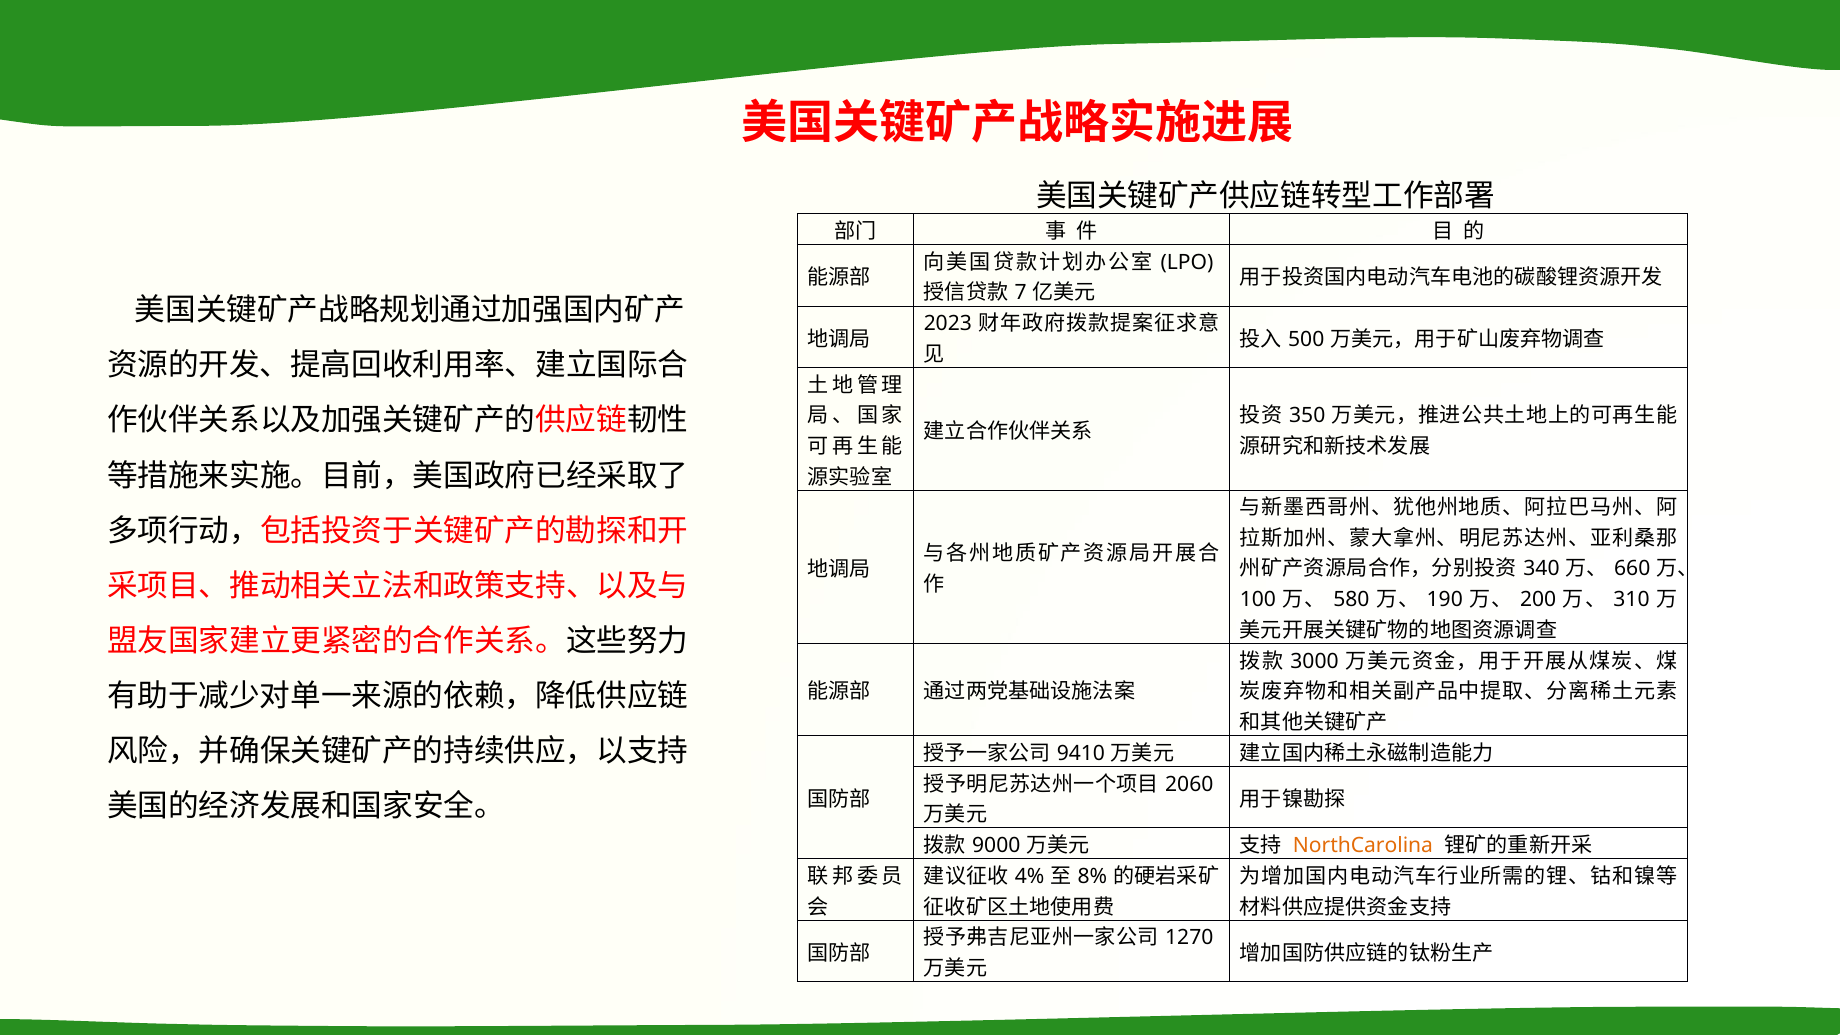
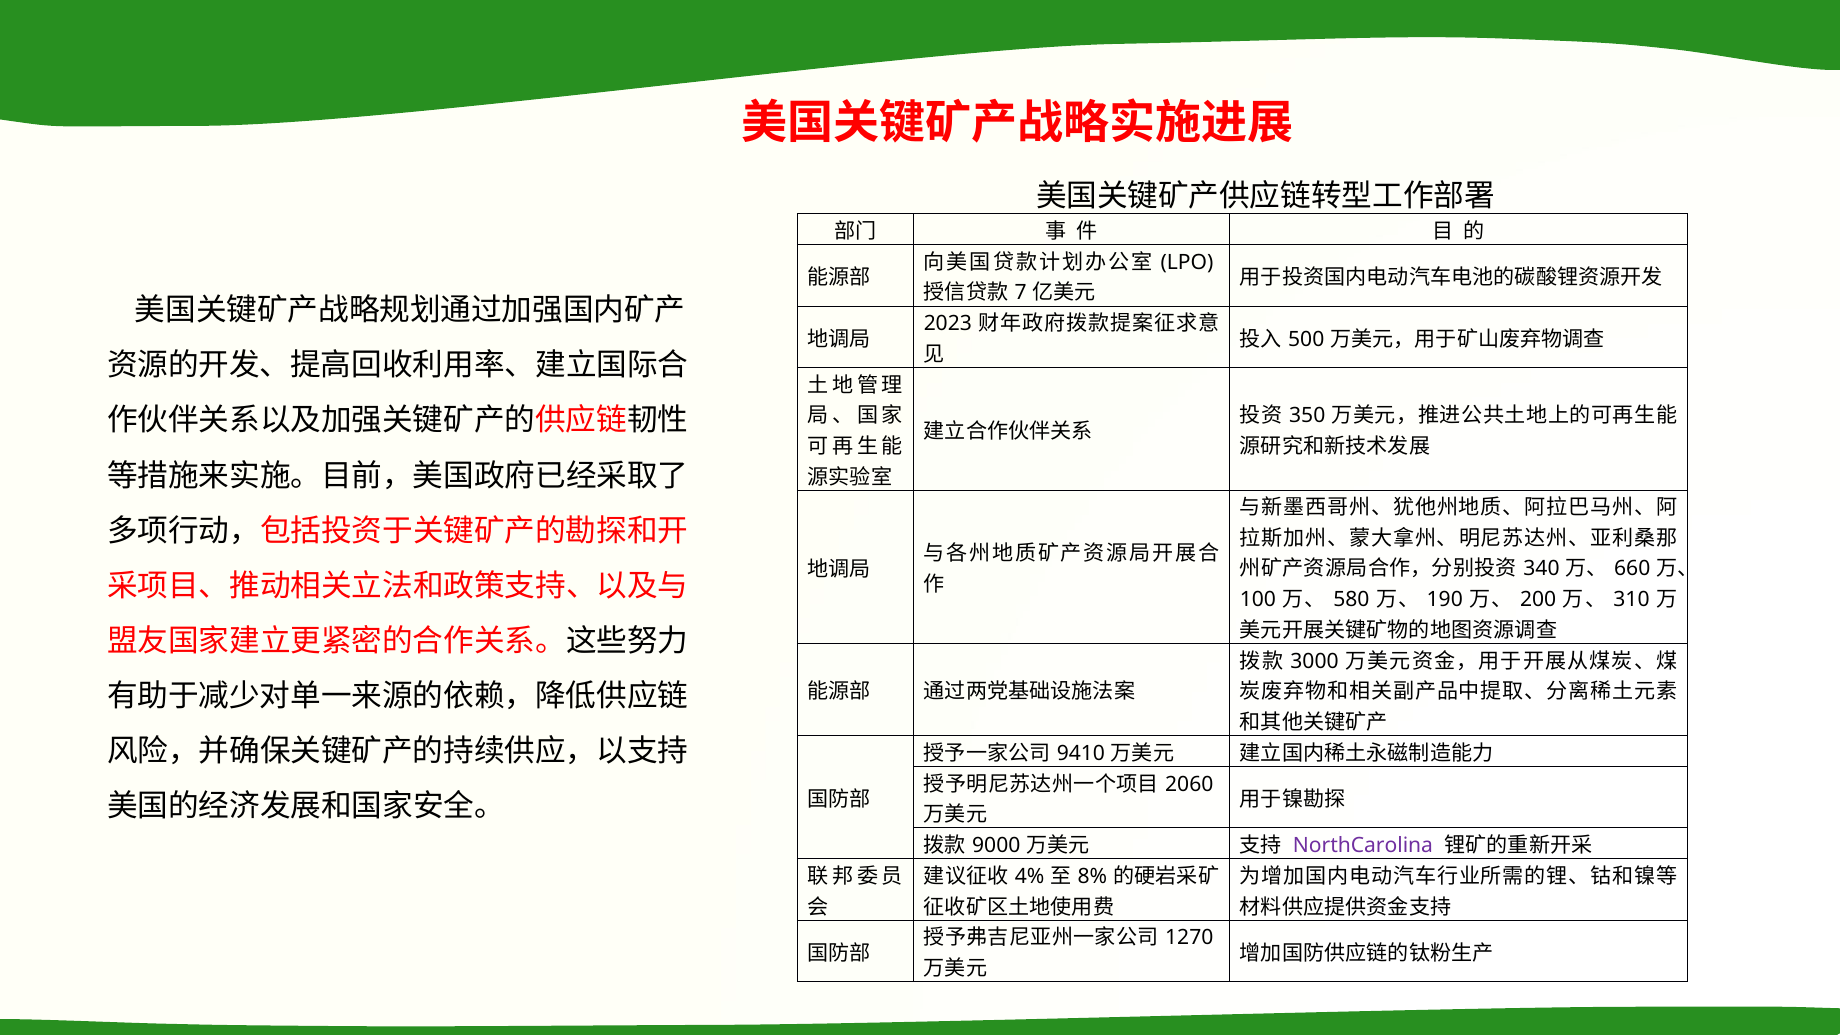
NorthCarolina colour: orange -> purple (1363, 845)
